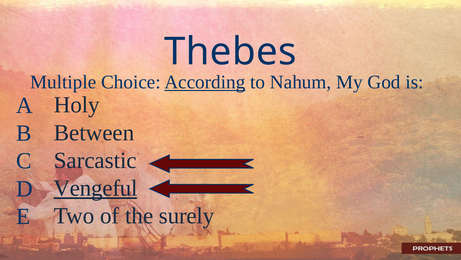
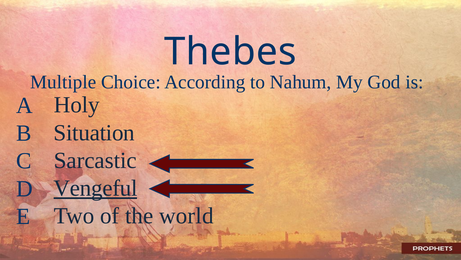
According underline: present -> none (205, 82)
Between: Between -> Situation (94, 132)
surely: surely -> world (186, 215)
